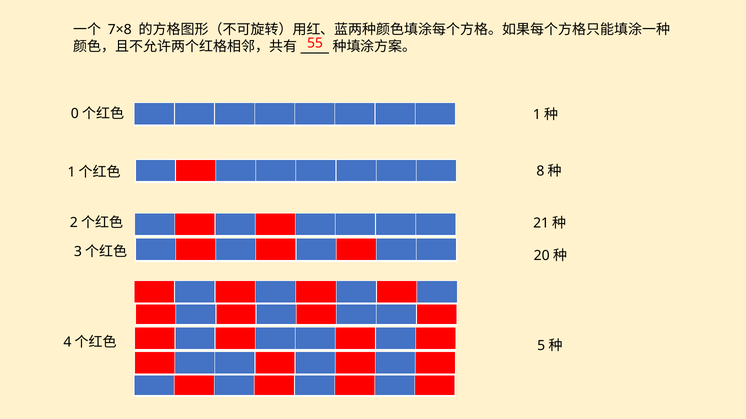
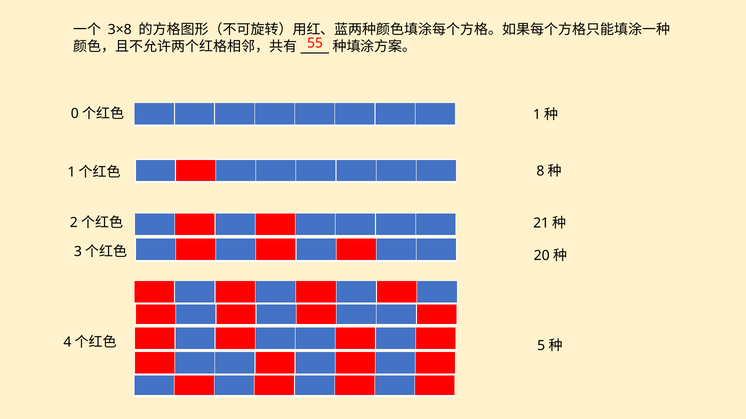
7×8: 7×8 -> 3×8 (120, 30)
